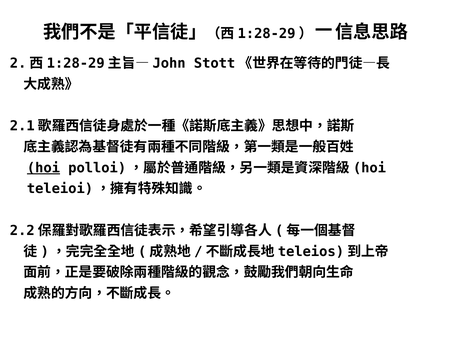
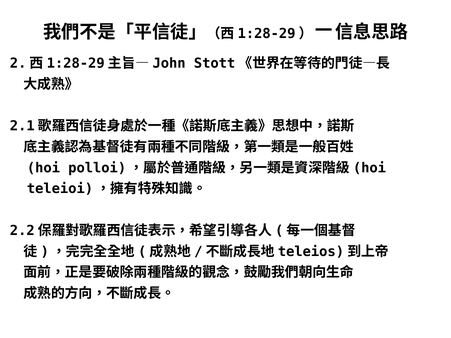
hoi underline: present -> none (43, 168)
